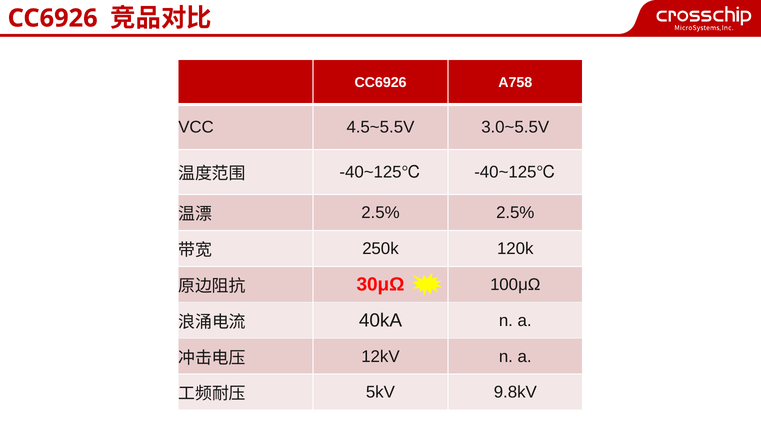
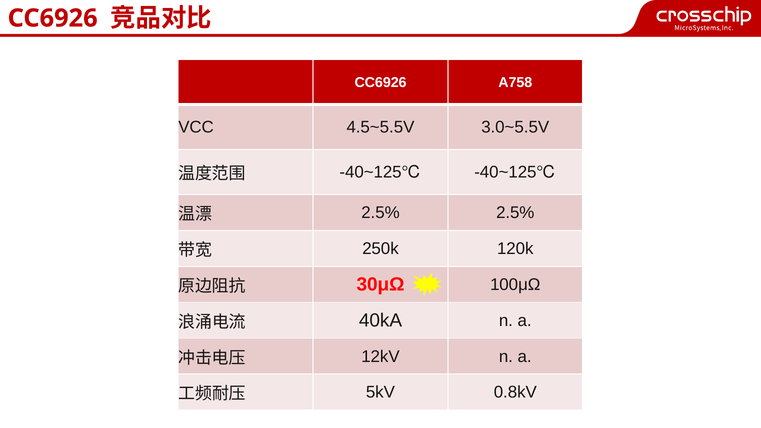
9.8kV: 9.8kV -> 0.8kV (515, 392)
